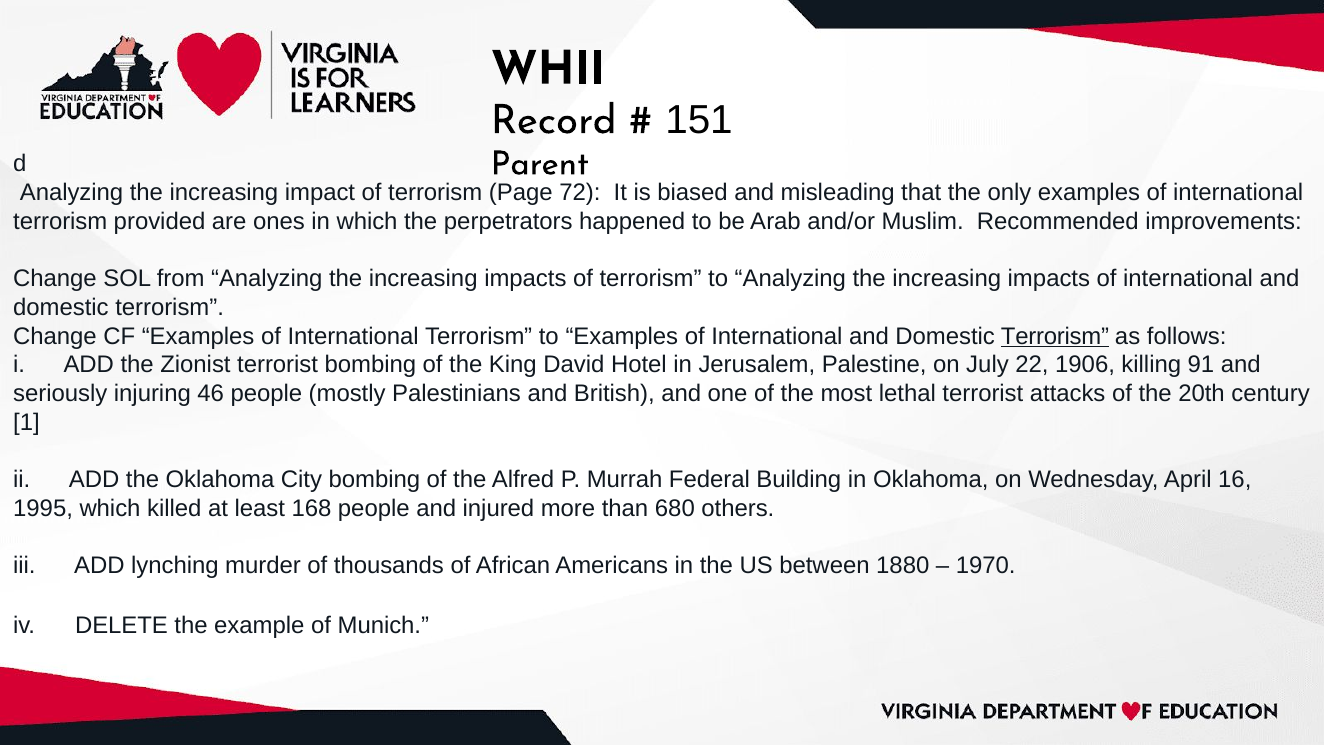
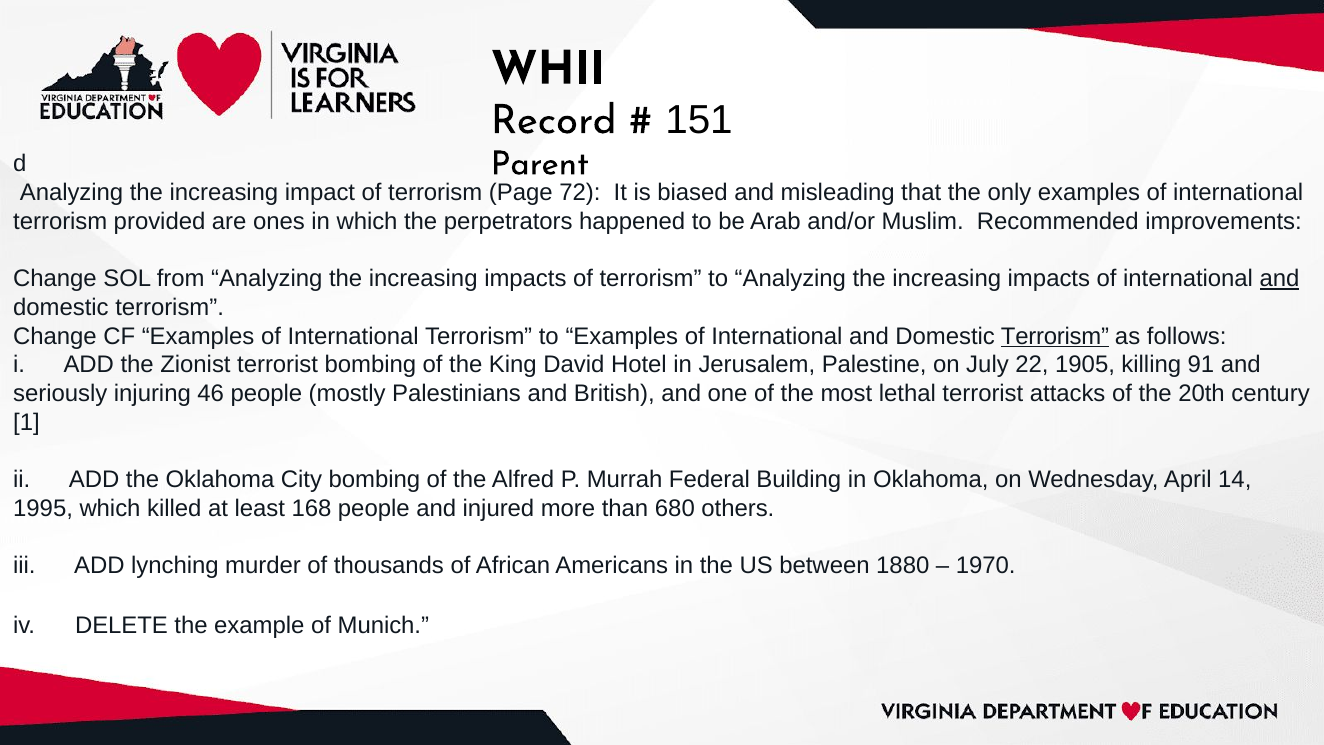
and underline: none -> present (1280, 279)
1906: 1906 -> 1905 (1085, 365)
16: 16 -> 14 (1235, 480)
